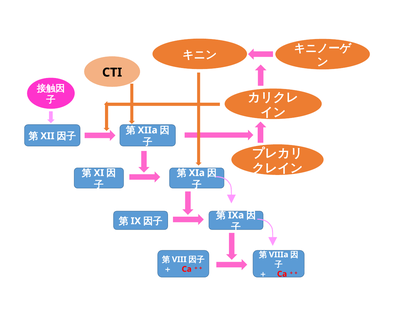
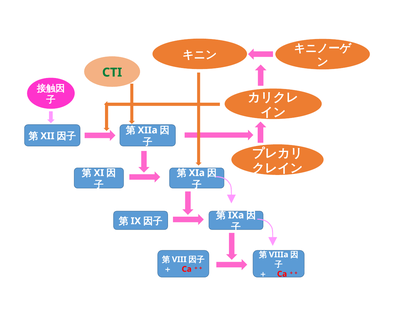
CTI colour: black -> green (112, 72)
